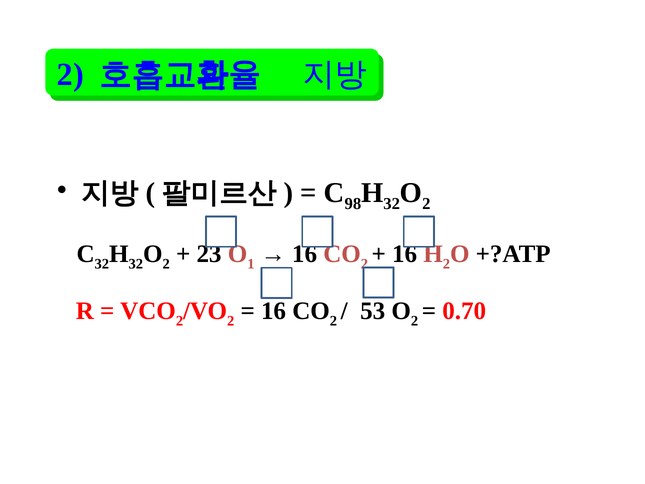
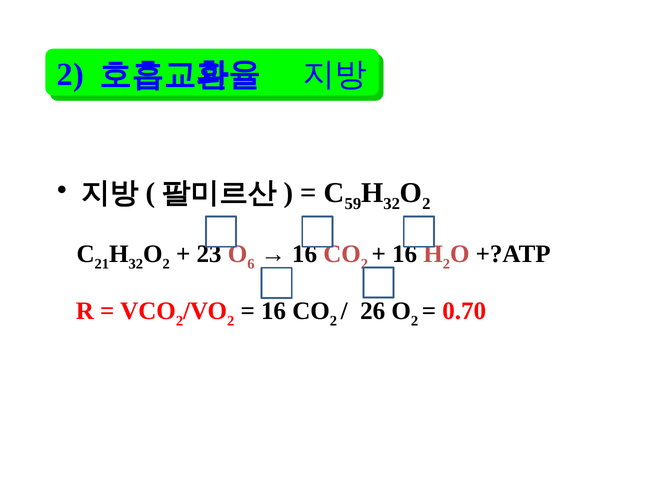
98: 98 -> 59 (353, 204)
32: 32 -> 21 (102, 264)
1: 1 -> 6 (251, 264)
53: 53 -> 26 (373, 311)
